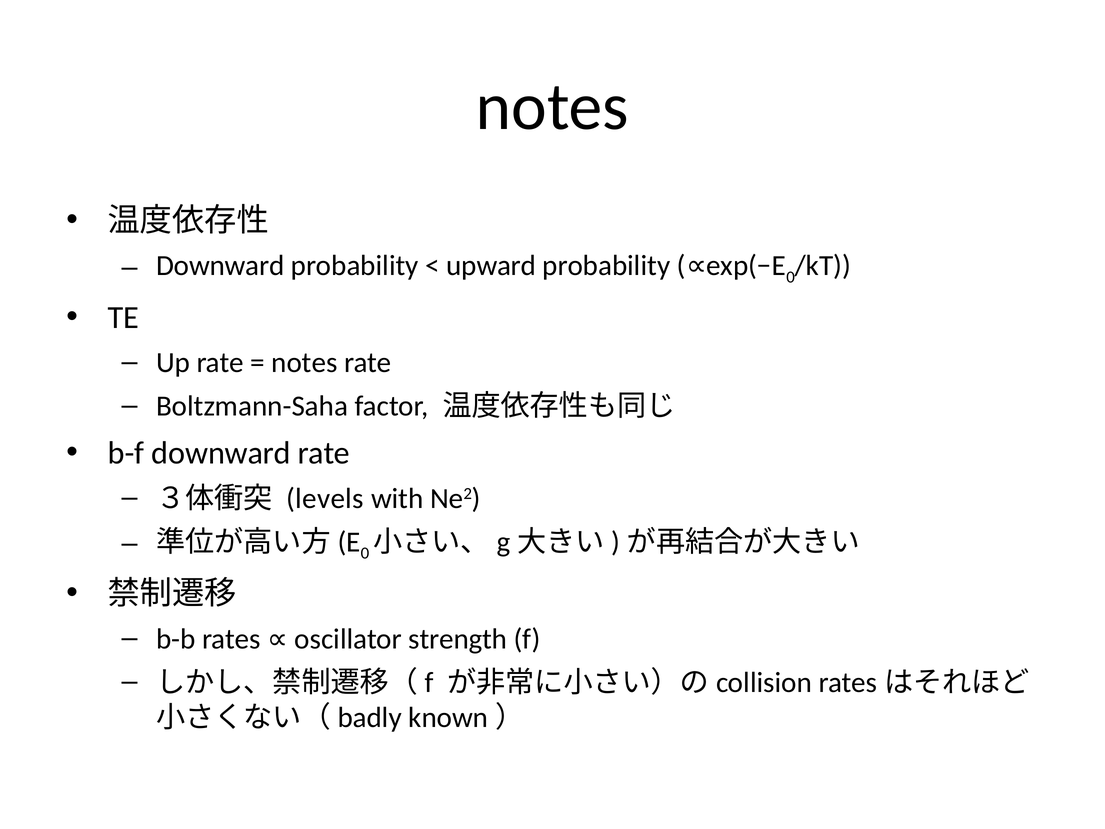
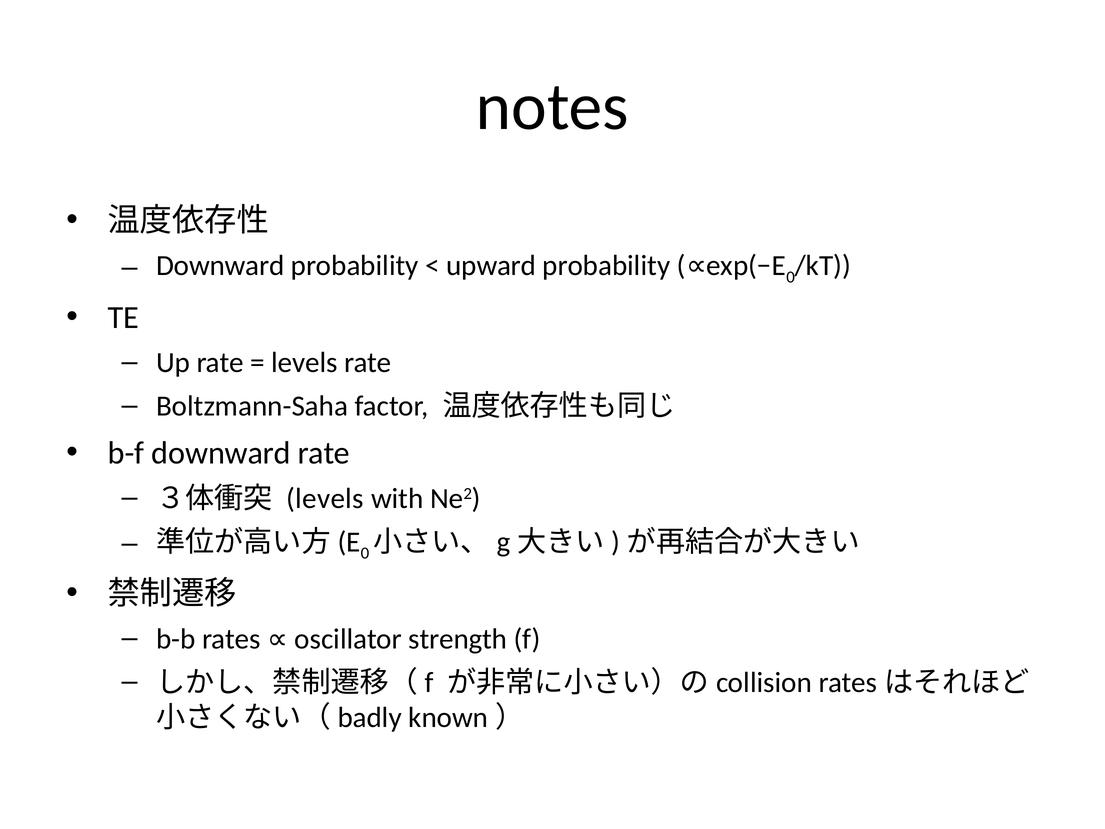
notes: notes -> levels (304, 363)
